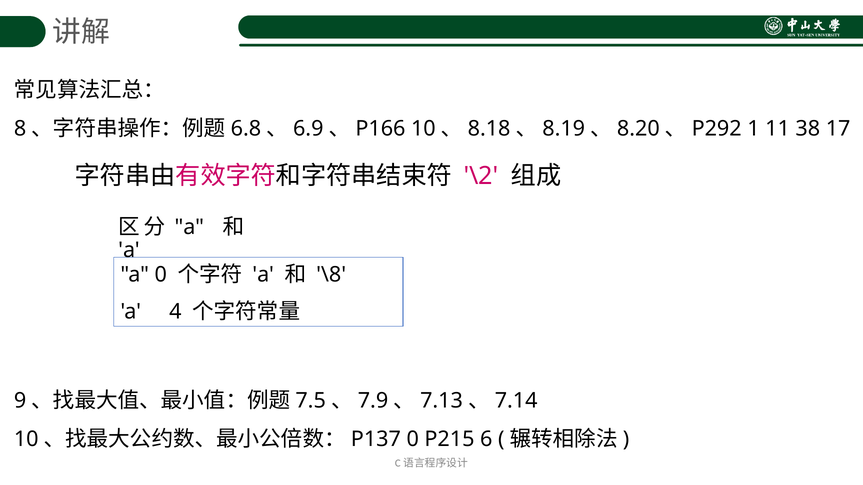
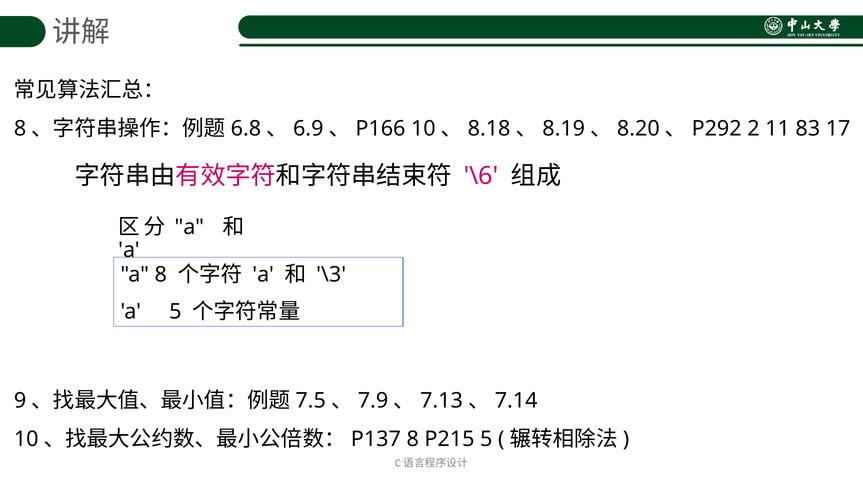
1: 1 -> 2 (753, 129)
38: 38 -> 83 (808, 129)
\2: \2 -> \6 (481, 176)
a 0: 0 -> 8 (161, 275)
\8: \8 -> \3 (331, 275)
a 4: 4 -> 5 (175, 312)
0: 0 -> 8 (413, 440)
P215 6: 6 -> 5 (486, 440)
